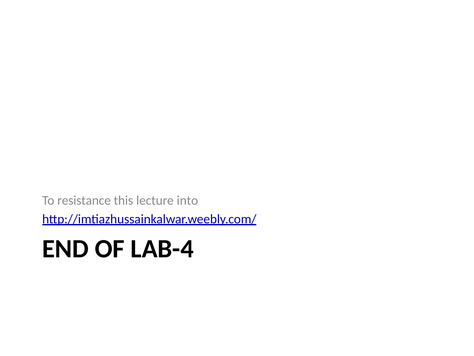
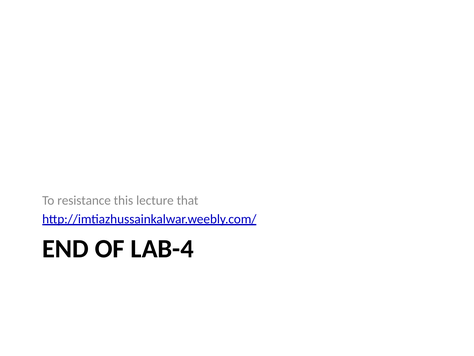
into: into -> that (188, 200)
